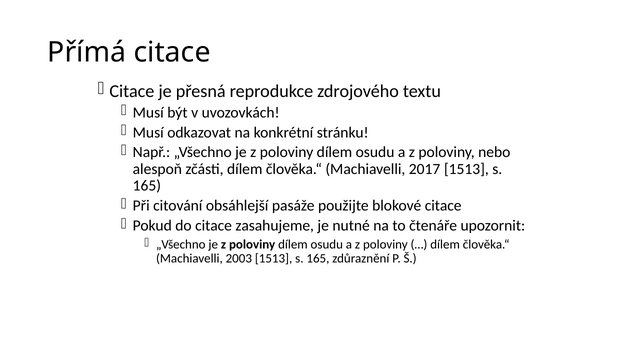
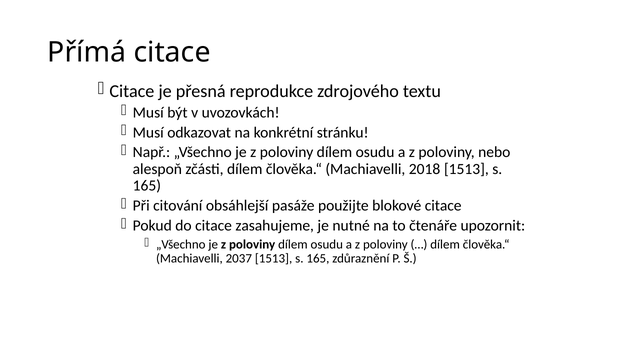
2017: 2017 -> 2018 (425, 169)
2003: 2003 -> 2037 (239, 259)
